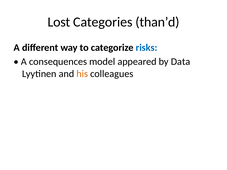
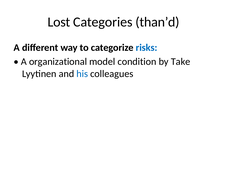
consequences: consequences -> organizational (58, 62)
appeared: appeared -> condition (137, 62)
Data: Data -> Take (181, 62)
his colour: orange -> blue (82, 74)
